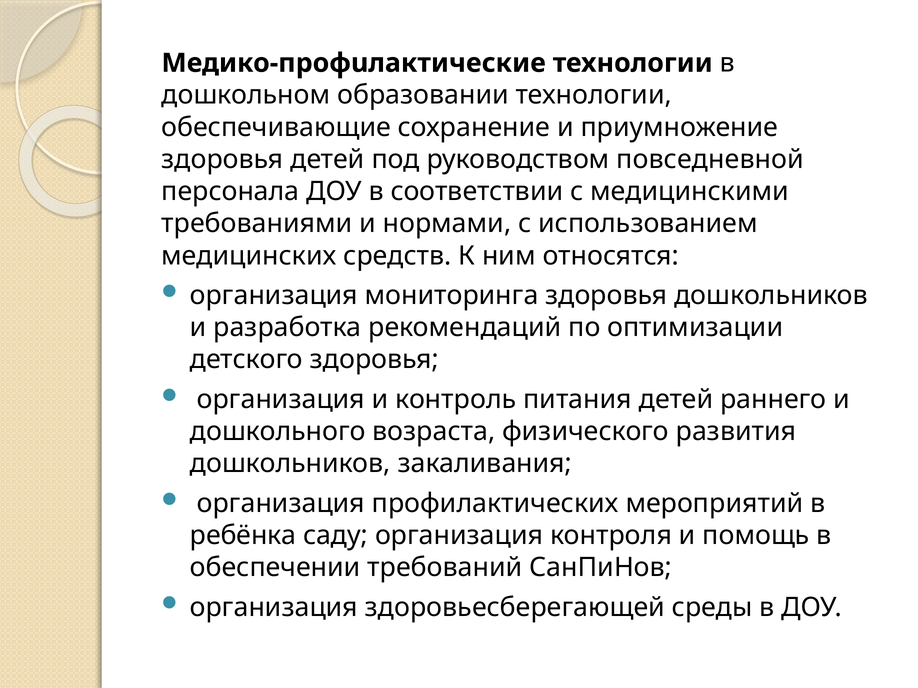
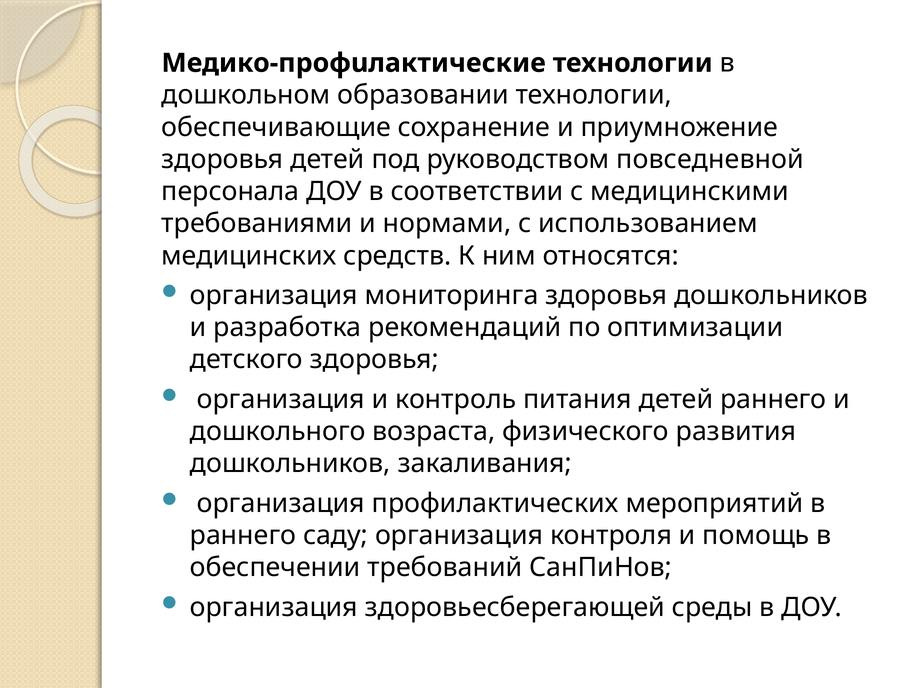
ребёнка: ребёнка -> раннего (243, 536)
